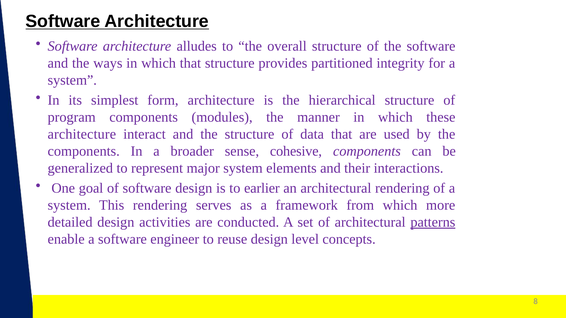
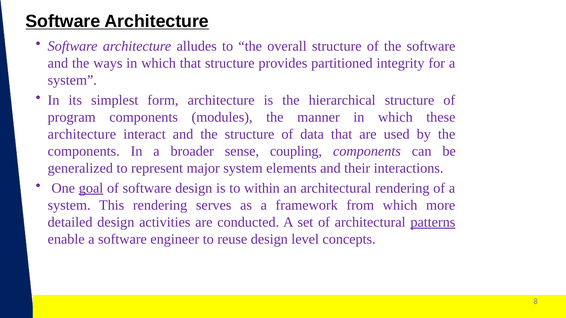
cohesive: cohesive -> coupling (296, 151)
goal underline: none -> present (91, 188)
earlier: earlier -> within (262, 188)
